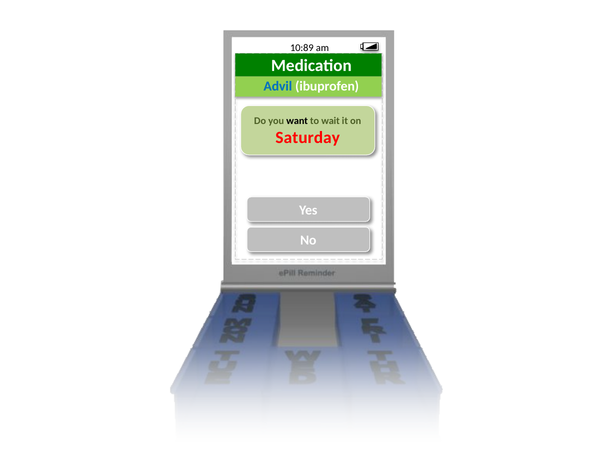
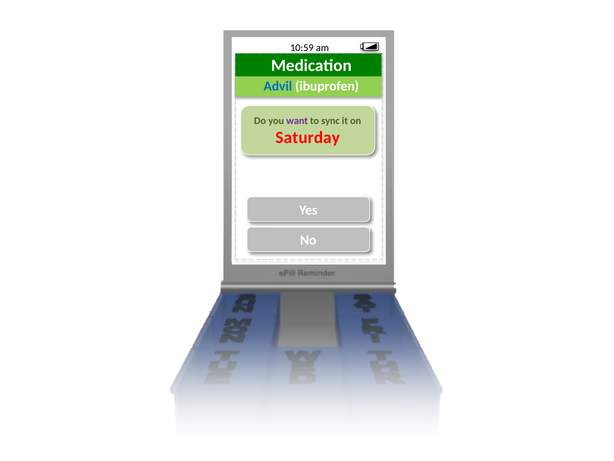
10:89: 10:89 -> 10:59 (302, 48)
want colour: black -> purple (297, 121)
wait: wait -> sync (330, 121)
